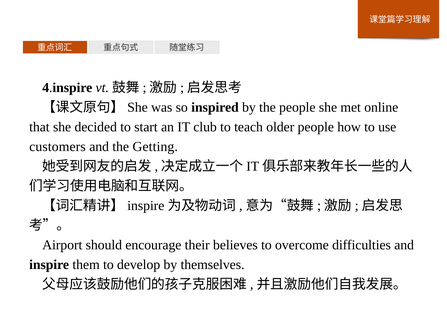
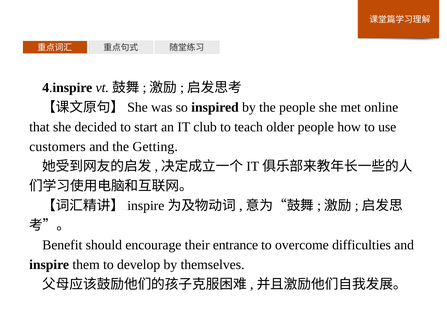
Airport: Airport -> Benefit (62, 245)
believes: believes -> entrance (235, 245)
